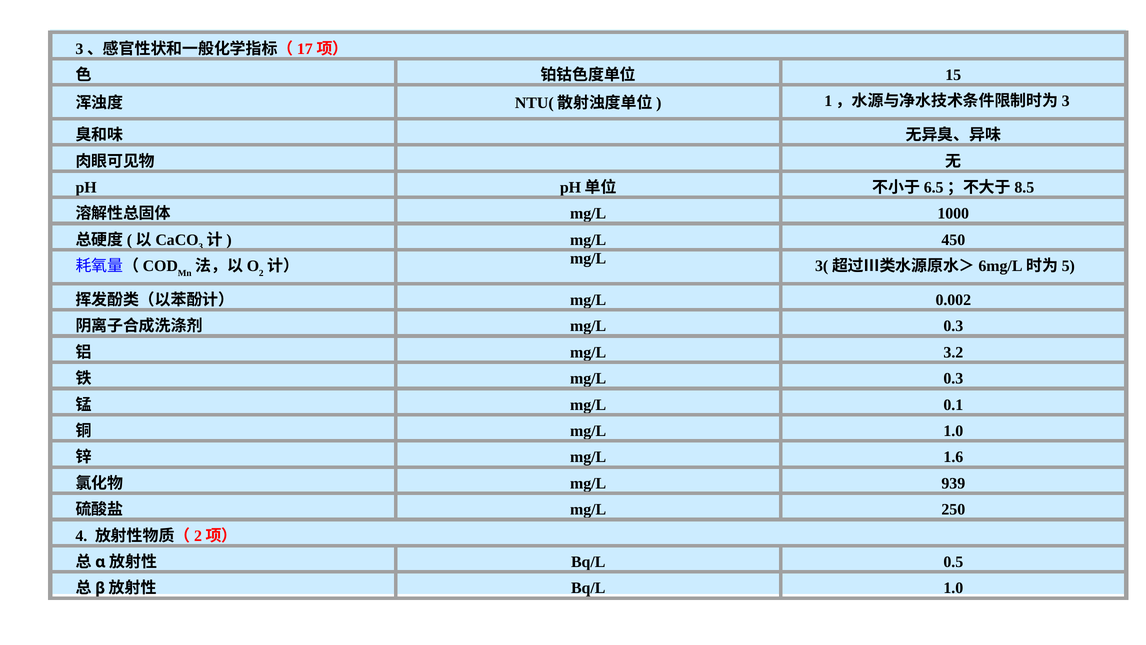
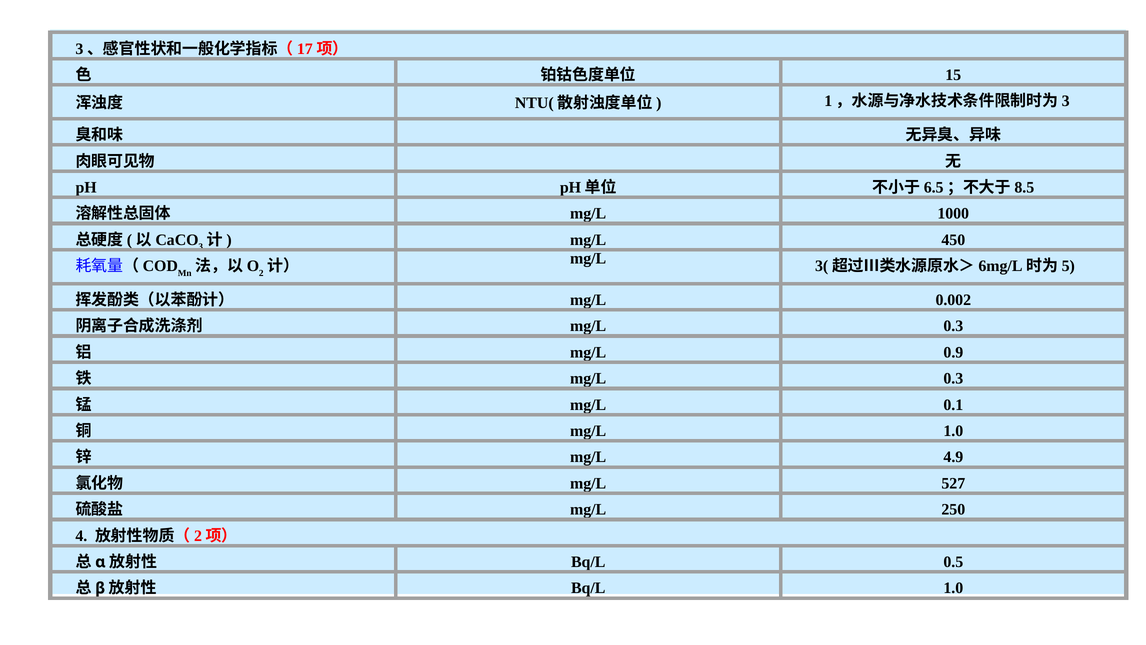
3.2: 3.2 -> 0.9 (953, 352)
1.6: 1.6 -> 4.9 (953, 457)
939: 939 -> 527 (953, 483)
